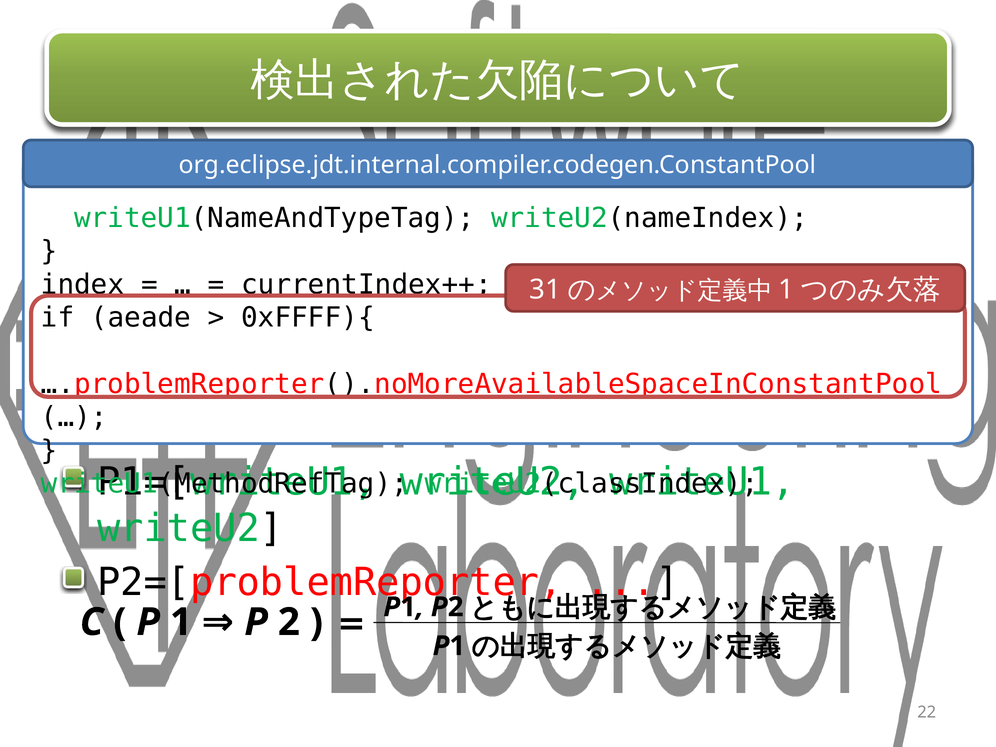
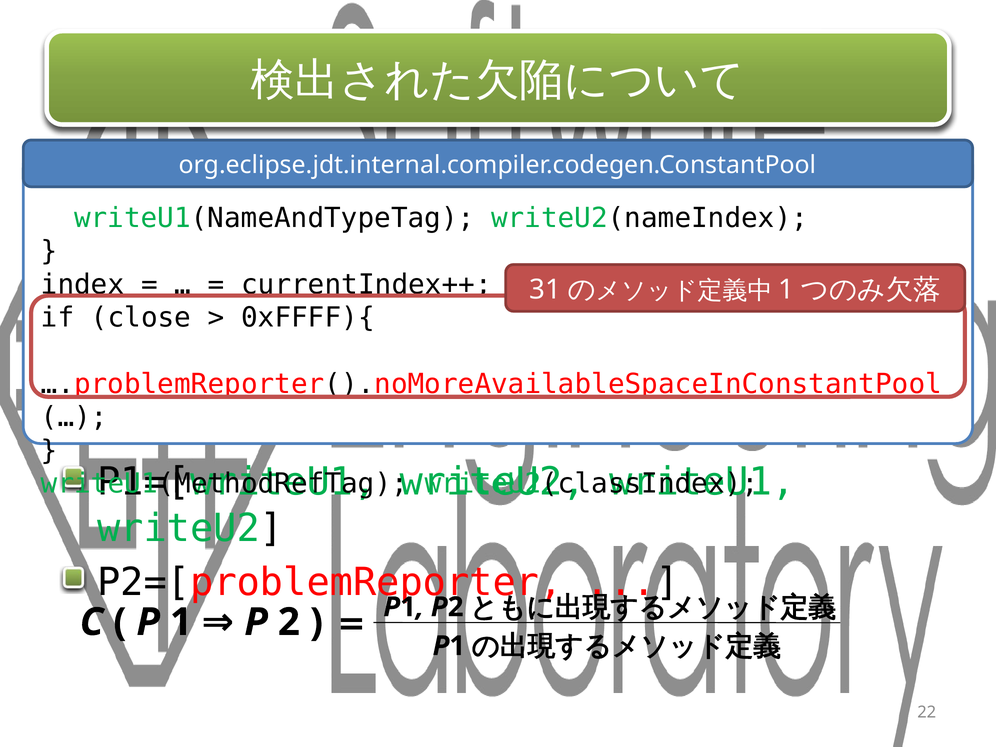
aeade: aeade -> close (141, 318)
